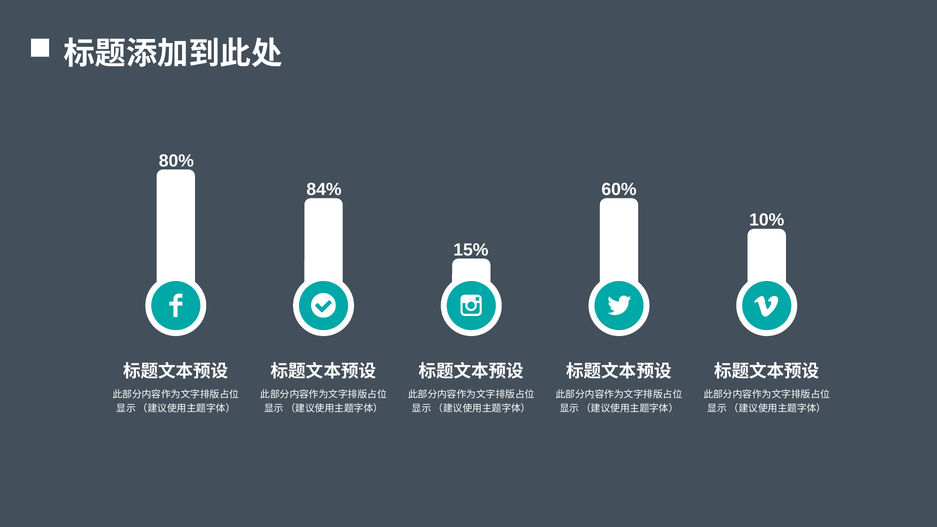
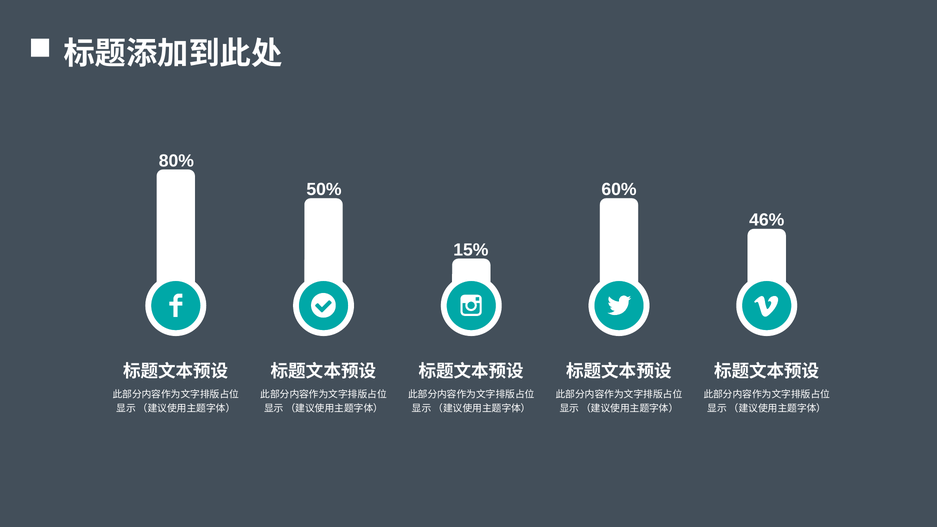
84%: 84% -> 50% (324, 189)
10%: 10% -> 46% (767, 220)
